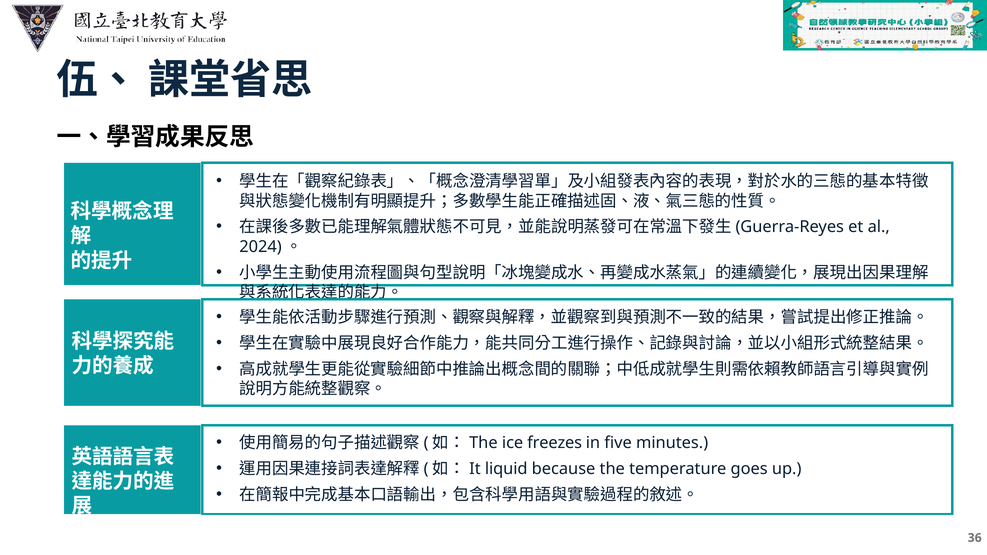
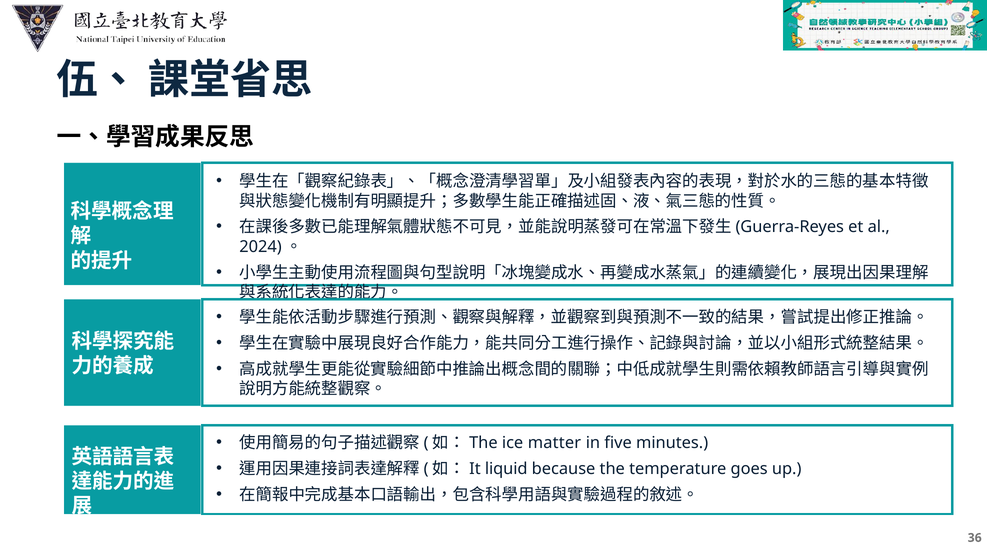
freezes: freezes -> matter (554, 443)
